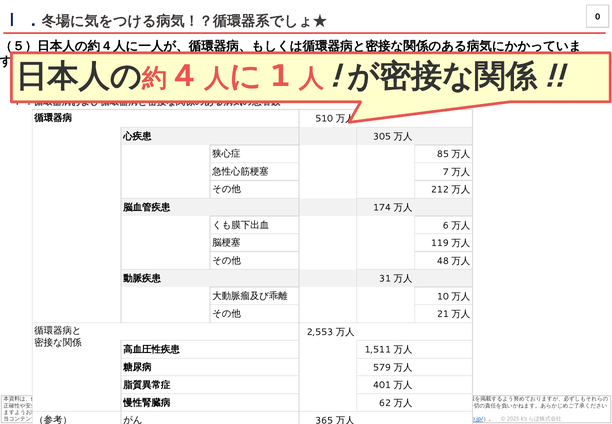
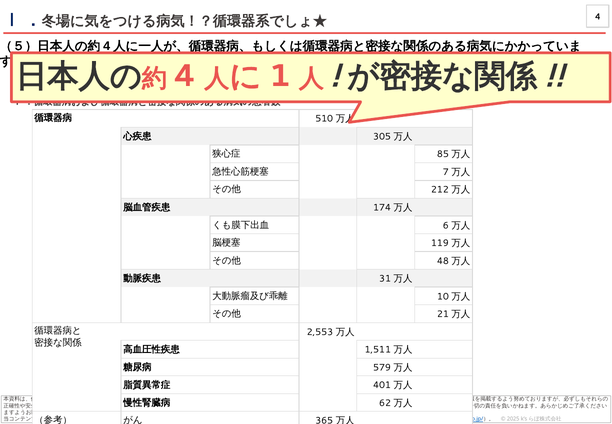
0: 0 -> 4 (598, 17)
